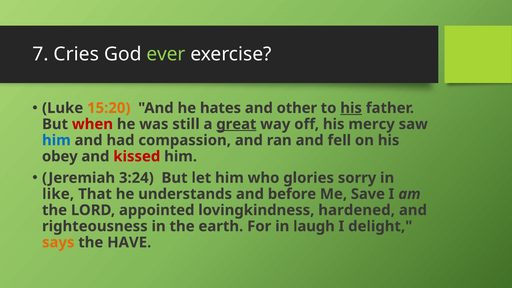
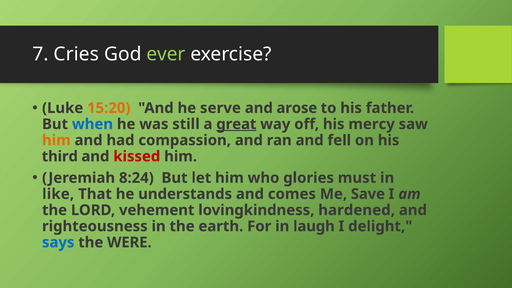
hates: hates -> serve (220, 108)
other: other -> arose (297, 108)
his underline: present -> none (351, 108)
when colour: red -> blue (92, 124)
him colour: blue -> orange (56, 140)
obey: obey -> third (60, 156)
3:24: 3:24 -> 8:24 (136, 178)
sorry: sorry -> must (357, 178)
before: before -> comes (292, 194)
appointed: appointed -> vehement (157, 210)
says colour: orange -> blue (58, 242)
HAVE: HAVE -> WERE (129, 242)
